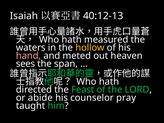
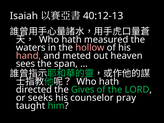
hollow colour: yellow -> pink (90, 48)
Feast: Feast -> Gives (83, 90)
abide: abide -> seeks (40, 98)
